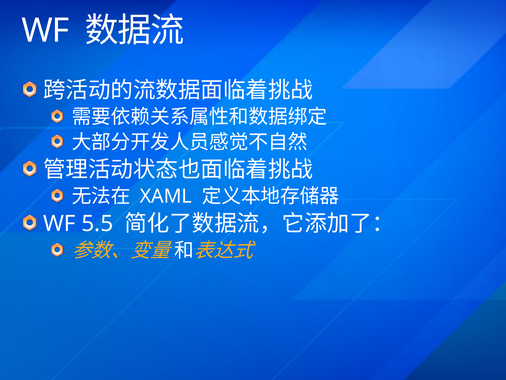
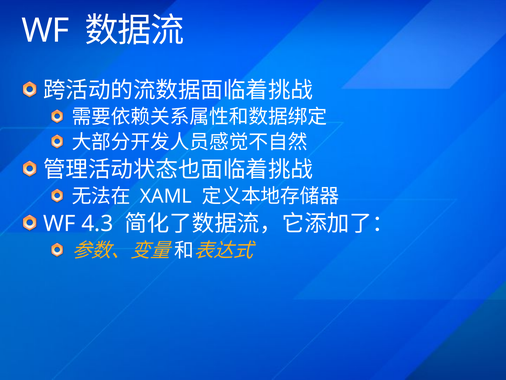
5.5: 5.5 -> 4.3 (97, 223)
